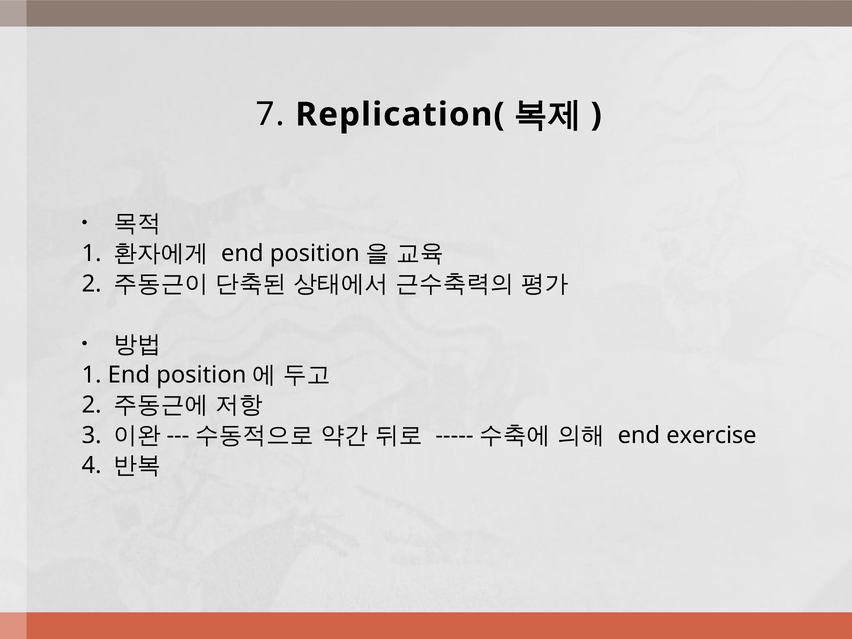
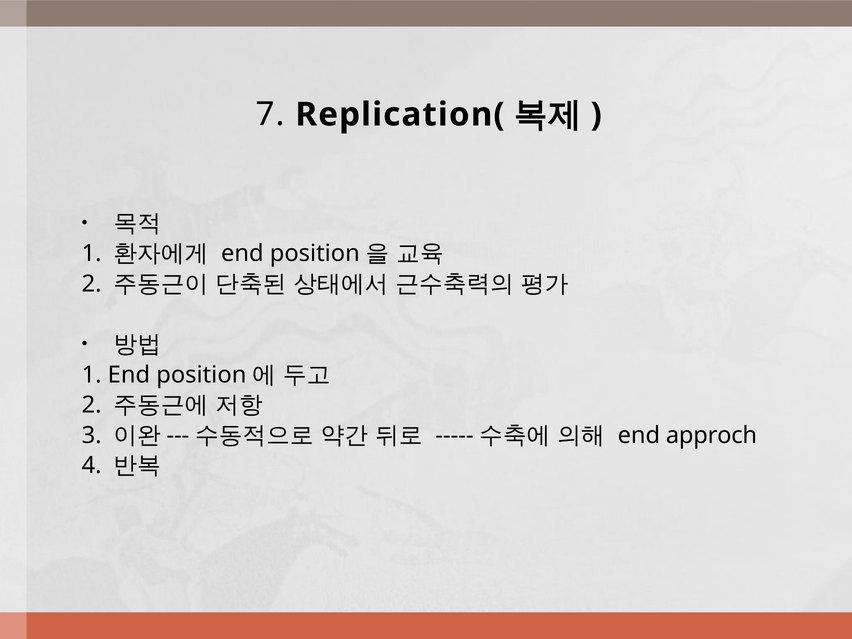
exercise: exercise -> approch (711, 435)
